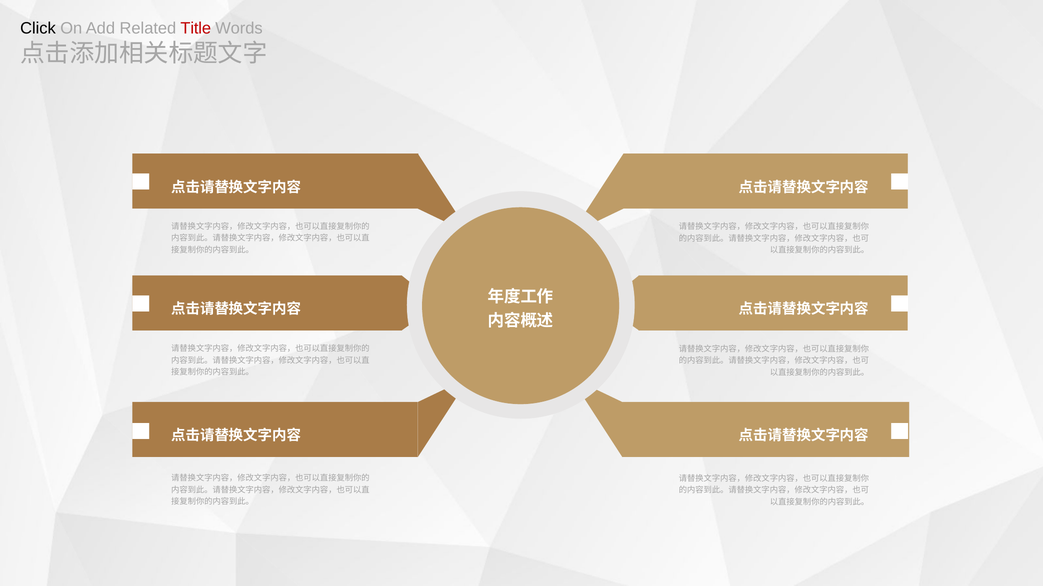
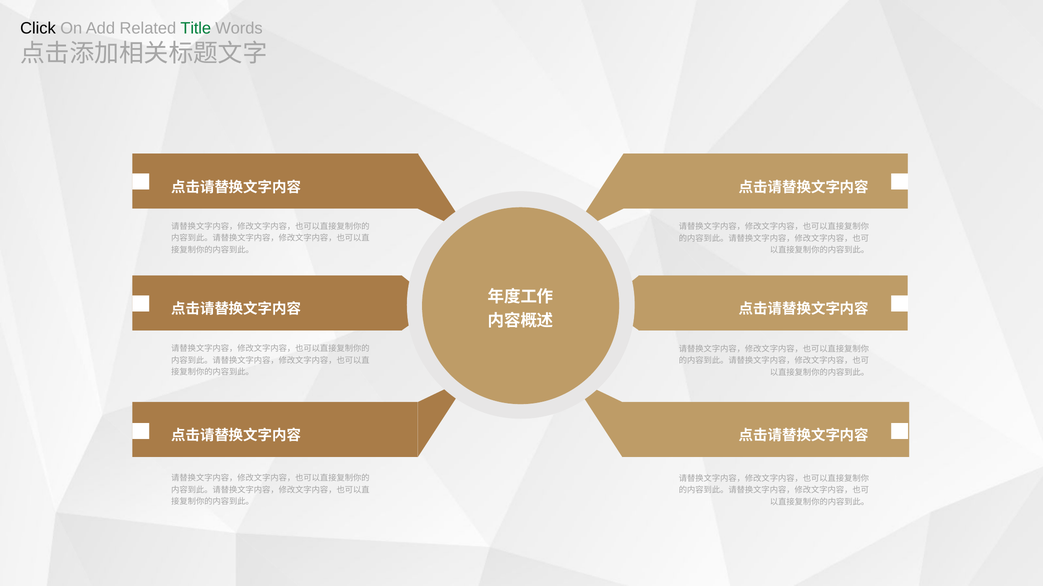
Title colour: red -> green (196, 28)
